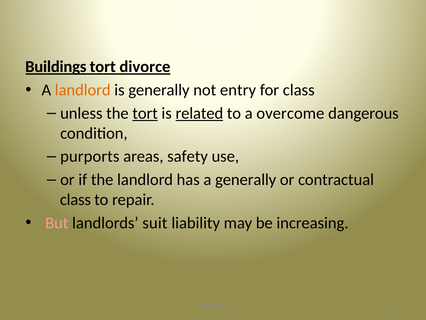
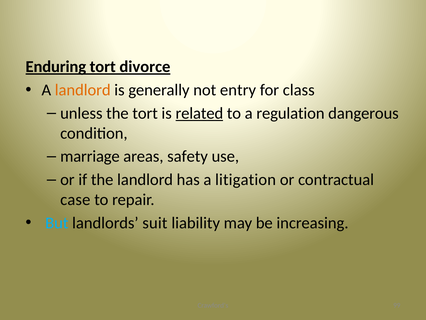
Buildings: Buildings -> Enduring (56, 67)
tort underline: present -> none (145, 113)
overcome: overcome -> regulation (290, 113)
purports: purports -> marriage (90, 156)
a generally: generally -> litigation (246, 179)
class: class -> case (75, 199)
But colour: pink -> light blue (57, 223)
